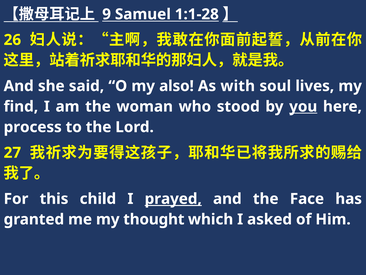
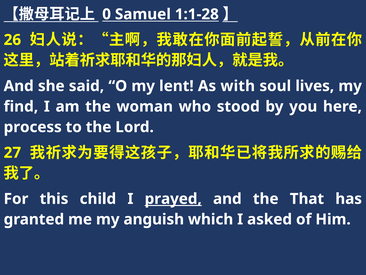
9: 9 -> 0 (107, 14)
also: also -> lent (176, 86)
you underline: present -> none (303, 106)
Face: Face -> That (307, 199)
thought: thought -> anguish (154, 219)
